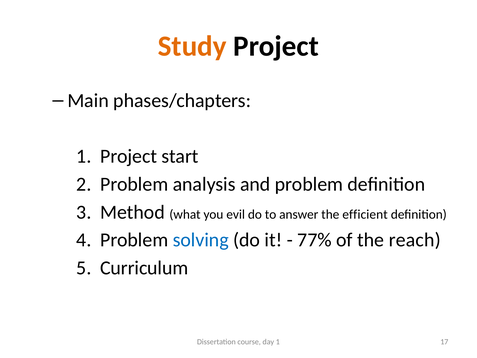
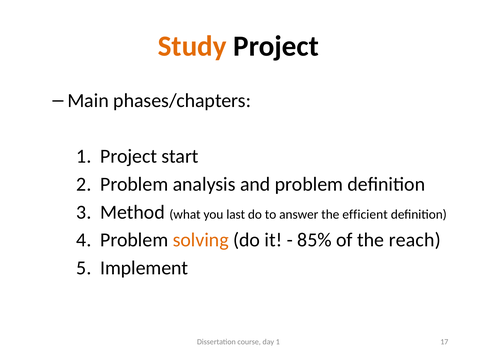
evil: evil -> last (236, 214)
solving colour: blue -> orange (201, 240)
77%: 77% -> 85% (314, 240)
Curriculum: Curriculum -> Implement (144, 268)
